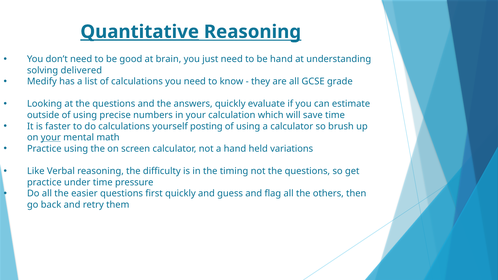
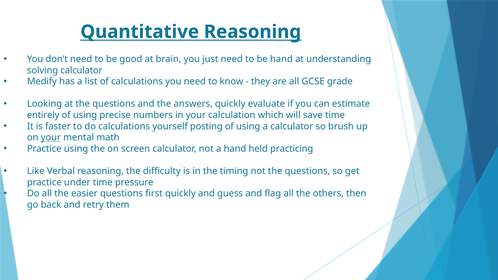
Quantitative underline: present -> none (140, 32)
solving delivered: delivered -> calculator (81, 70)
outside: outside -> entirely (43, 115)
variations: variations -> practicing (292, 149)
